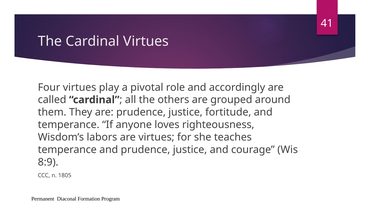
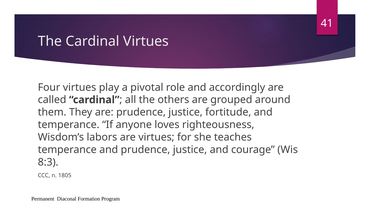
8:9: 8:9 -> 8:3 (48, 162)
